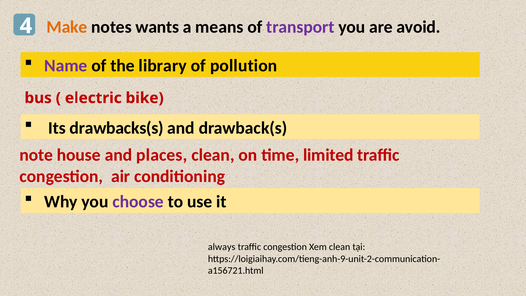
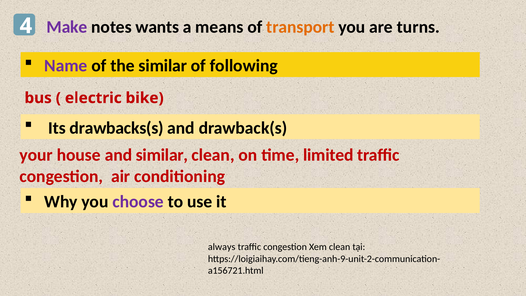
Make colour: orange -> purple (67, 27)
transport colour: purple -> orange (300, 27)
avoid: avoid -> turns (418, 27)
the library: library -> similar (163, 66)
pollution: pollution -> following (244, 66)
note: note -> your (36, 155)
and places: places -> similar (162, 155)
